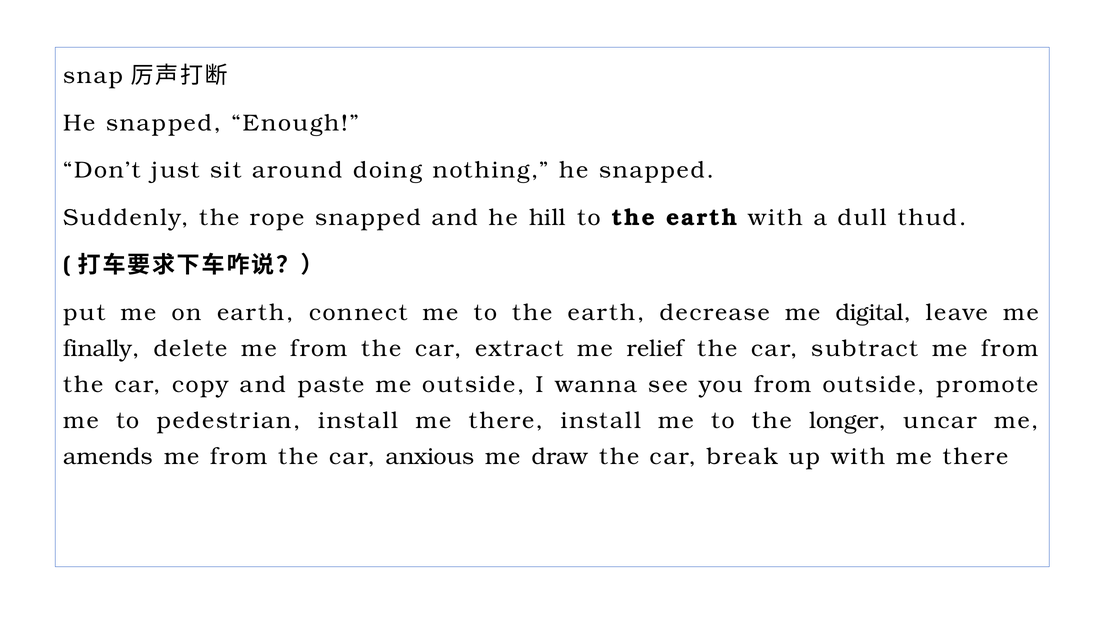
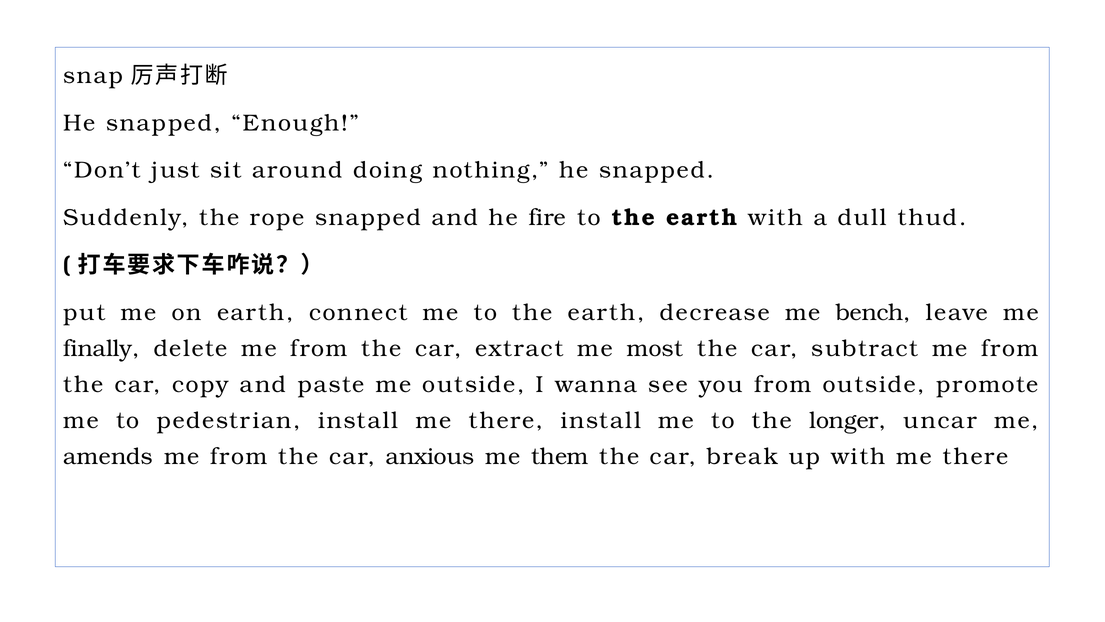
hill: hill -> fire (547, 218)
digital: digital -> bench (873, 313)
relief: relief -> most (655, 348)
draw: draw -> them (560, 456)
